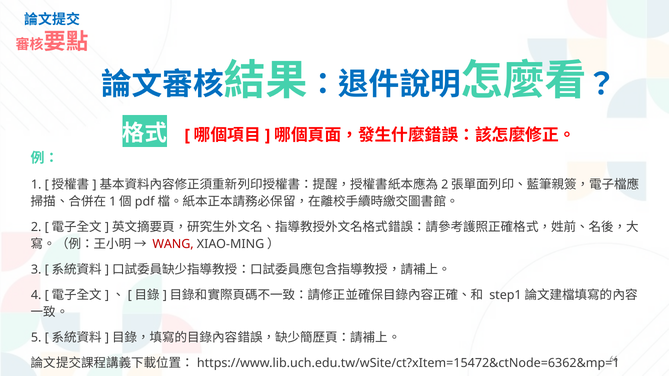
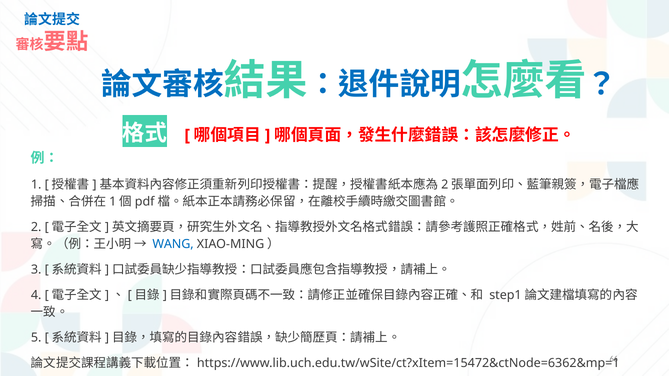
WANG colour: red -> blue (173, 244)
